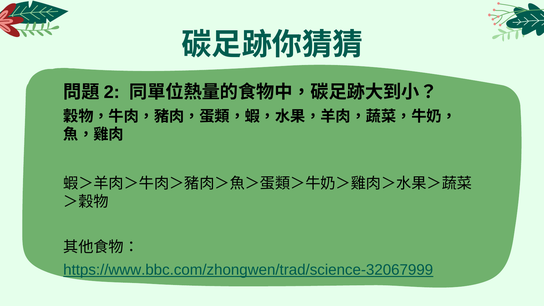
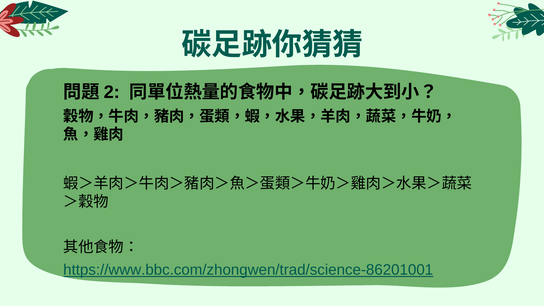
https://www.bbc.com/zhongwen/trad/science-32067999: https://www.bbc.com/zhongwen/trad/science-32067999 -> https://www.bbc.com/zhongwen/trad/science-86201001 (248, 270)
